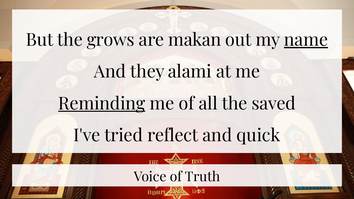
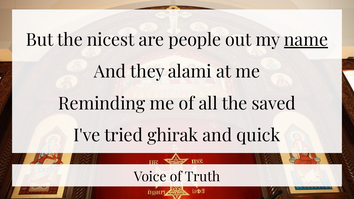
grows: grows -> nicest (111, 40)
makan: makan -> people (195, 40)
Reminding underline: present -> none (102, 104)
reflect: reflect -> ghirak (173, 136)
